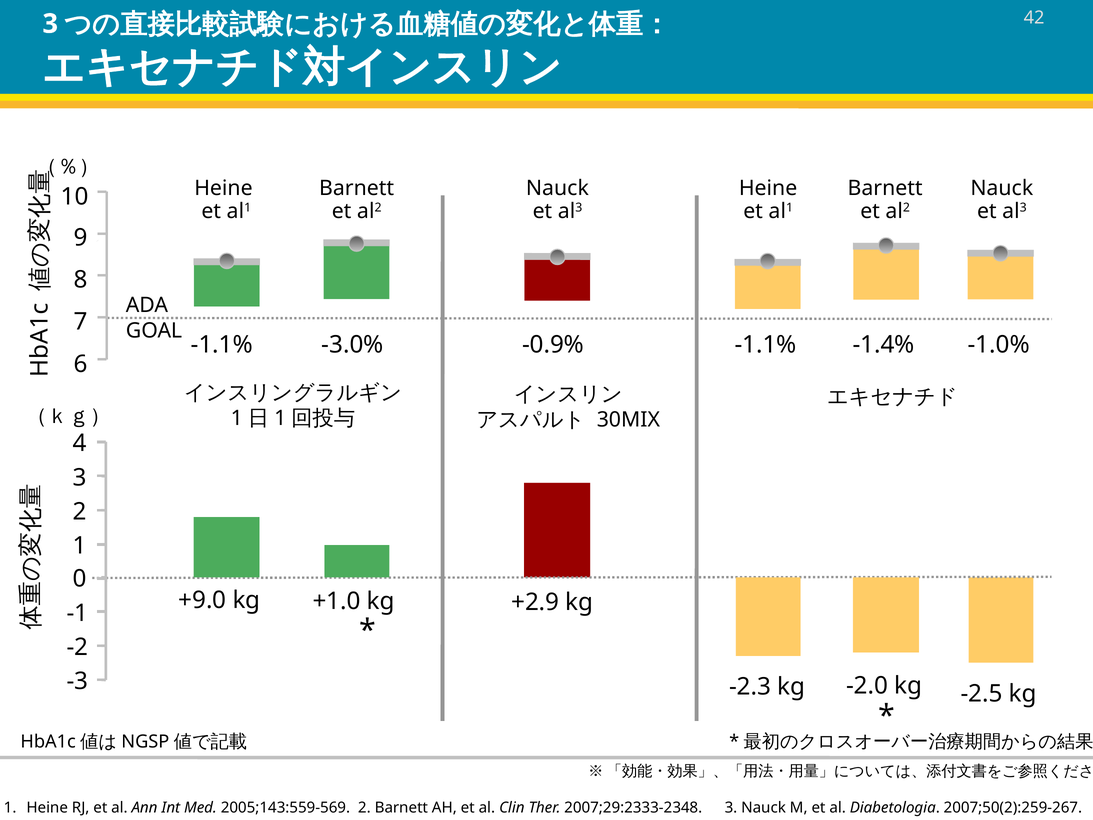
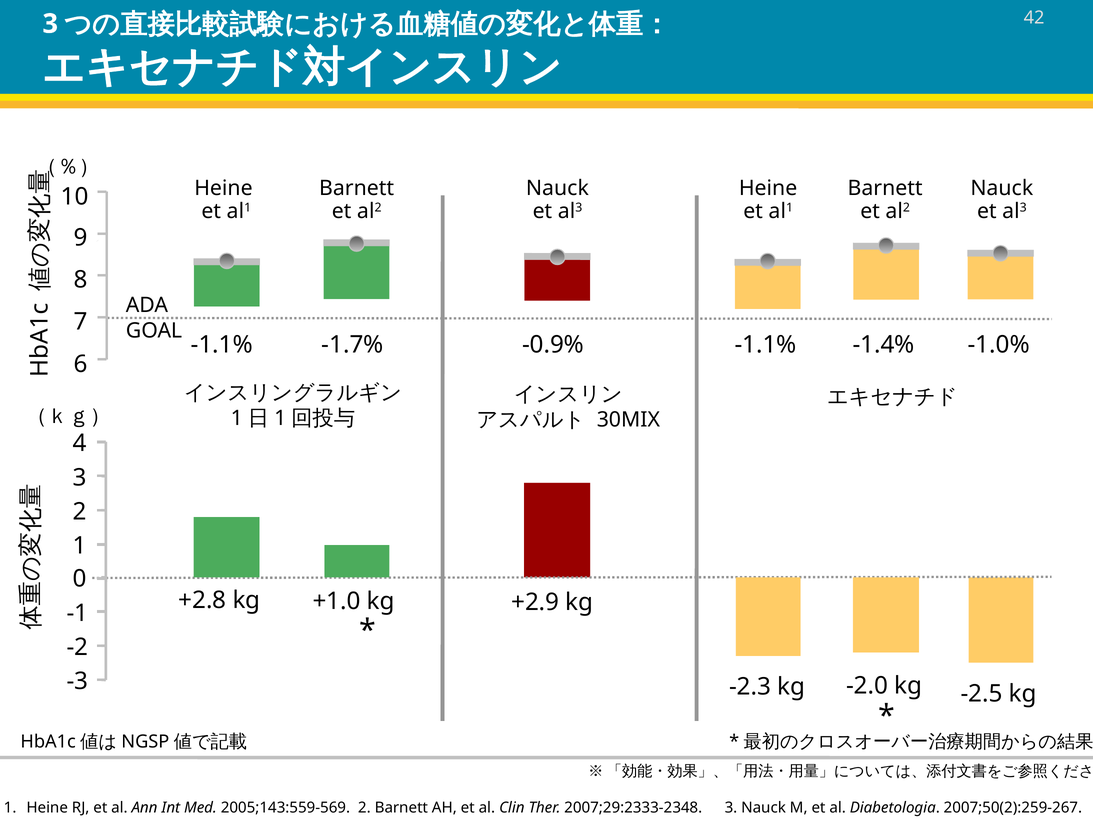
-3.0%: -3.0% -> -1.7% (353, 345)
+9.0: +9.0 -> +2.8 (202, 600)
